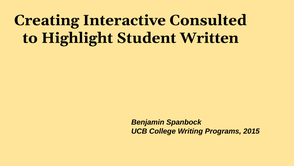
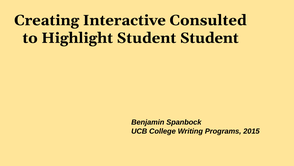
Student Written: Written -> Student (209, 38)
